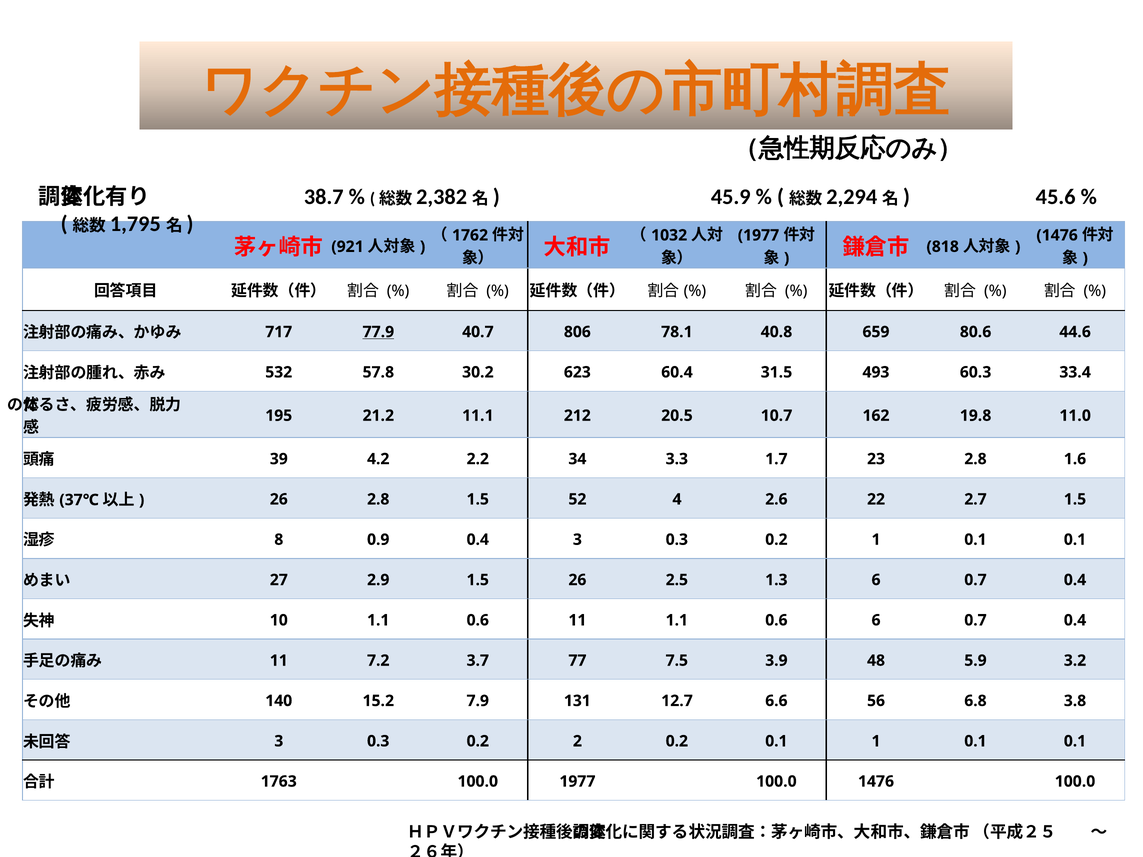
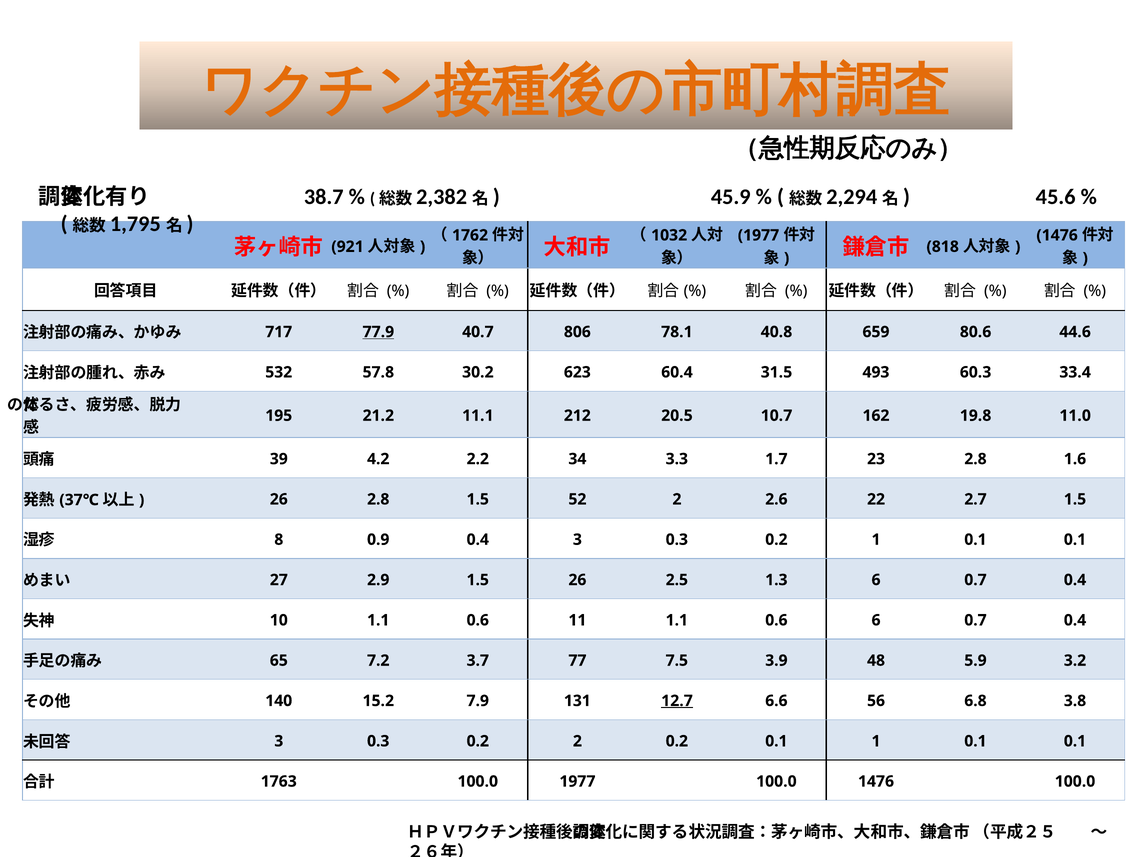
52 4: 4 -> 2 (677, 499)
11: 11 -> 65 (279, 661)
12.7 underline: none -> present (677, 701)
